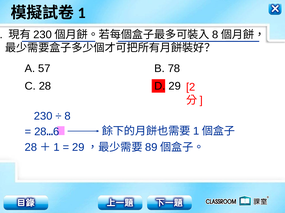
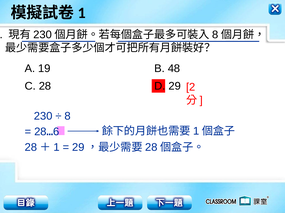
57: 57 -> 19 (44, 69)
78: 78 -> 48 (174, 69)
89: 89 -> 28 (151, 148)
